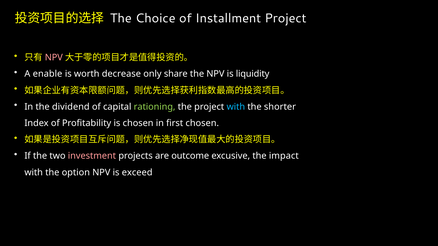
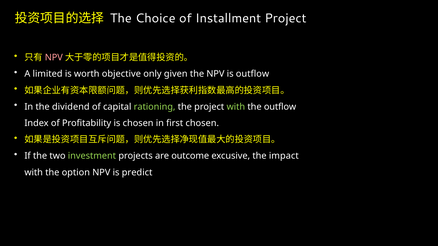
enable: enable -> limited (48, 74)
decrease: decrease -> objective (121, 74)
share: share -> given (176, 74)
is liquidity: liquidity -> outflow (253, 74)
with colour: light blue -> light green (236, 107)
the shorter: shorter -> outflow (280, 107)
investment colour: pink -> light green (92, 156)
exceed: exceed -> predict (137, 173)
